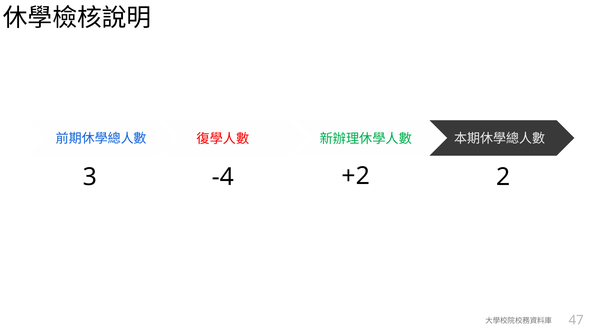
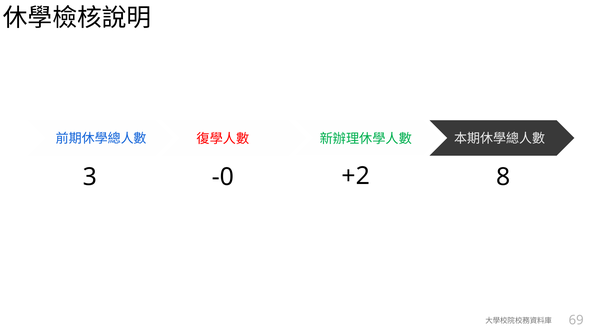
-4: -4 -> -0 (223, 177)
2: 2 -> 8 (503, 177)
47: 47 -> 69 (576, 320)
